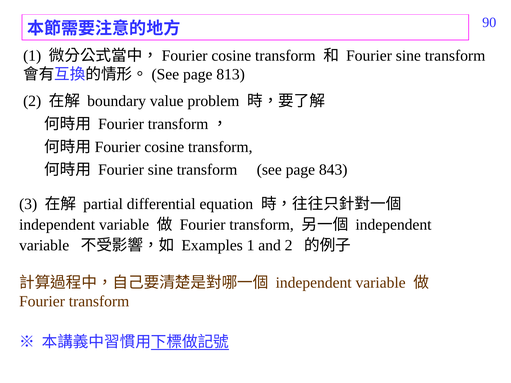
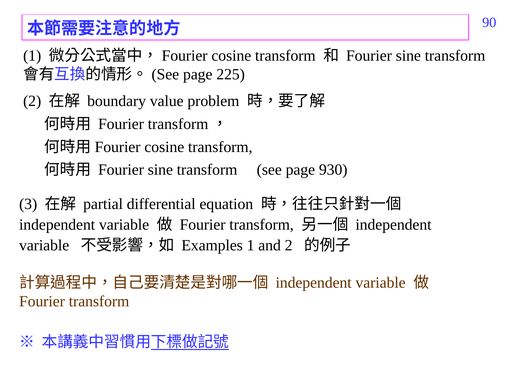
813: 813 -> 225 (231, 74)
843: 843 -> 930 (333, 170)
